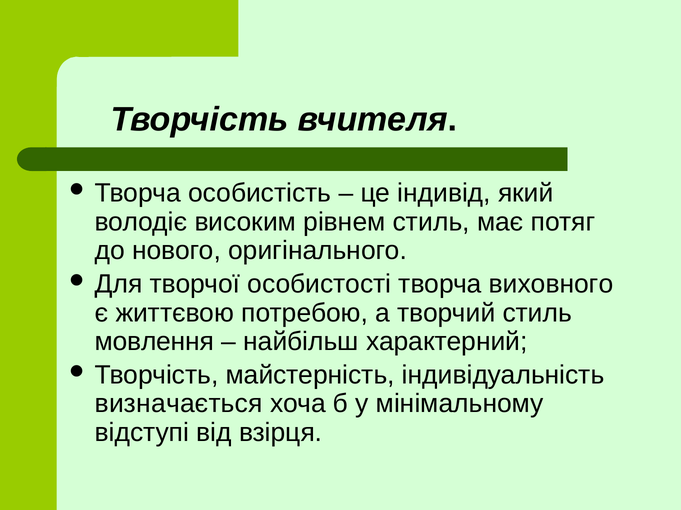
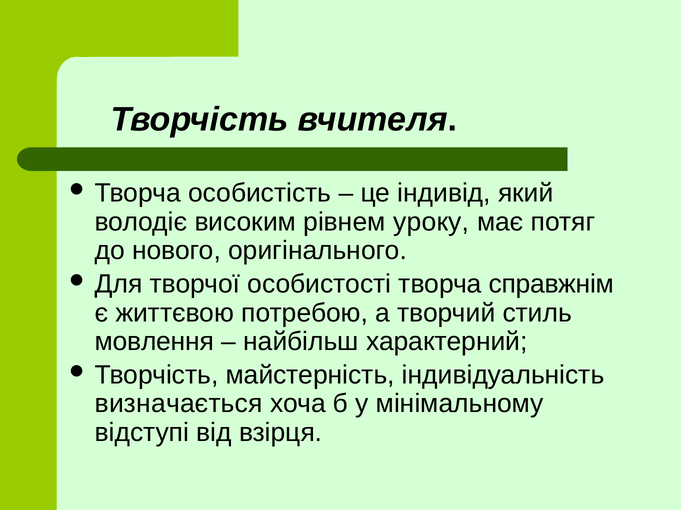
рівнем стиль: стиль -> уроку (431, 222)
виховного: виховного -> справжнім (551, 285)
